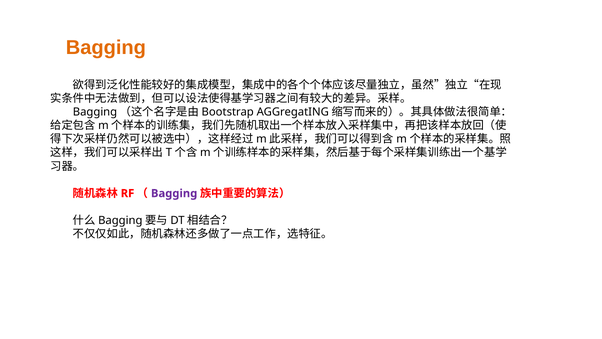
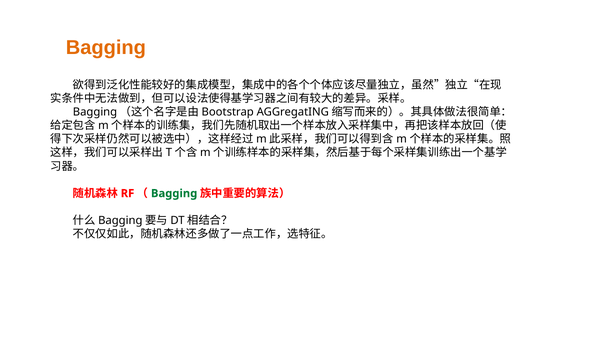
Bagging colour: purple -> green (174, 193)
